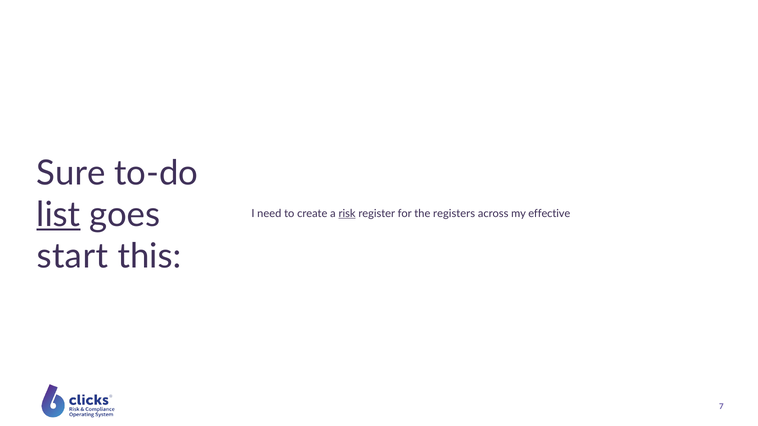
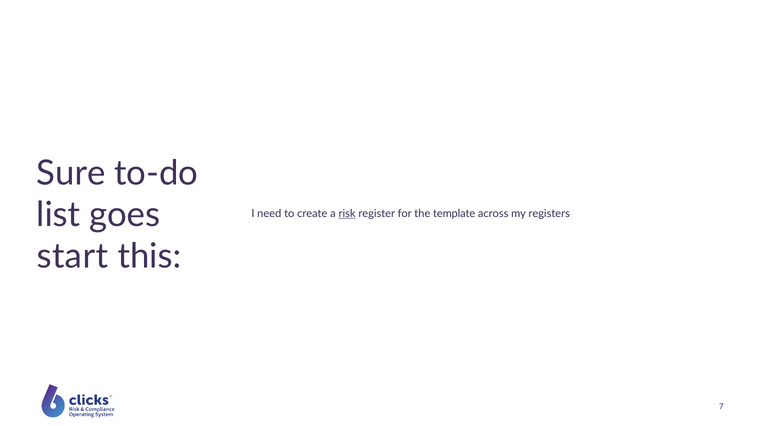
list underline: present -> none (58, 215)
registers: registers -> template (454, 214)
effective: effective -> registers (549, 214)
